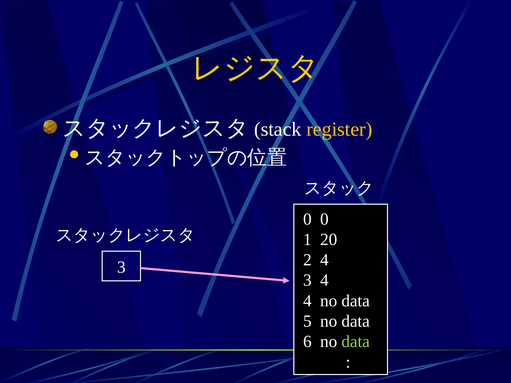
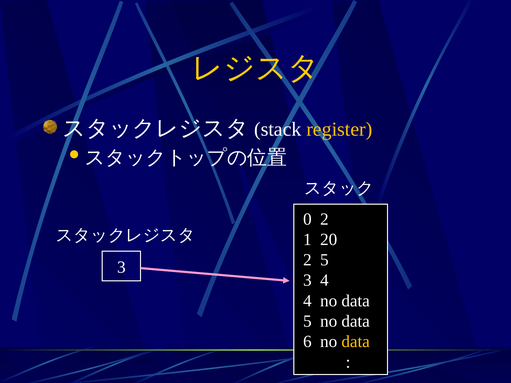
0 0: 0 -> 2 (324, 219)
2 4: 4 -> 5 (324, 260)
data colour: light green -> yellow (356, 342)
